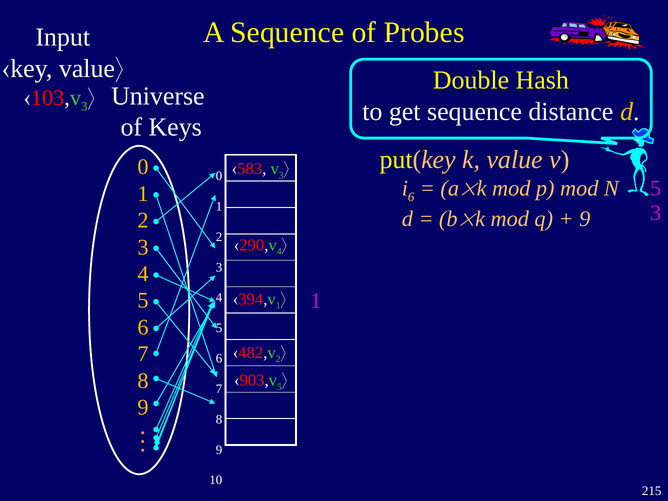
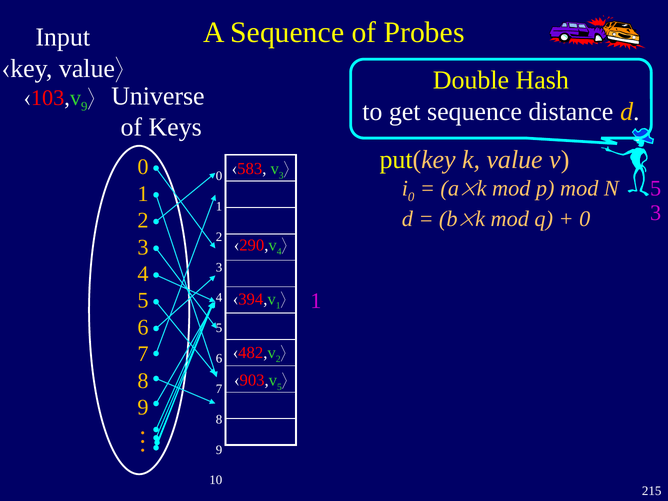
3: 3 -> 9 (84, 107)
6: 6 -> 0 (411, 197)
9: 9 -> 0 (585, 219)
